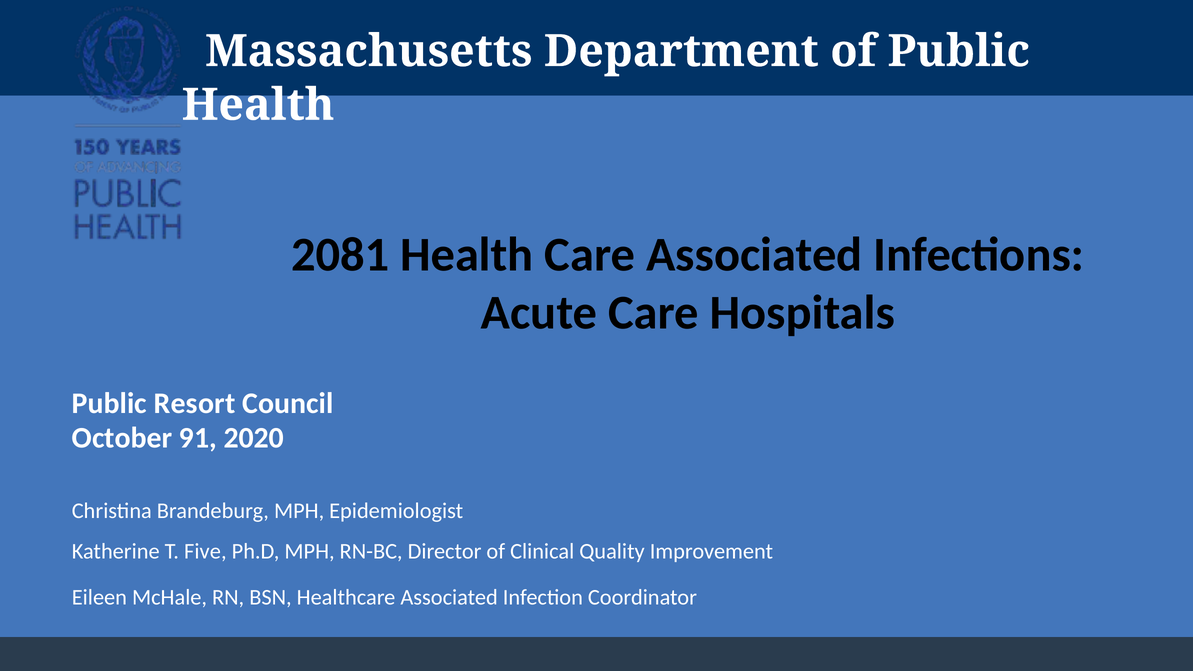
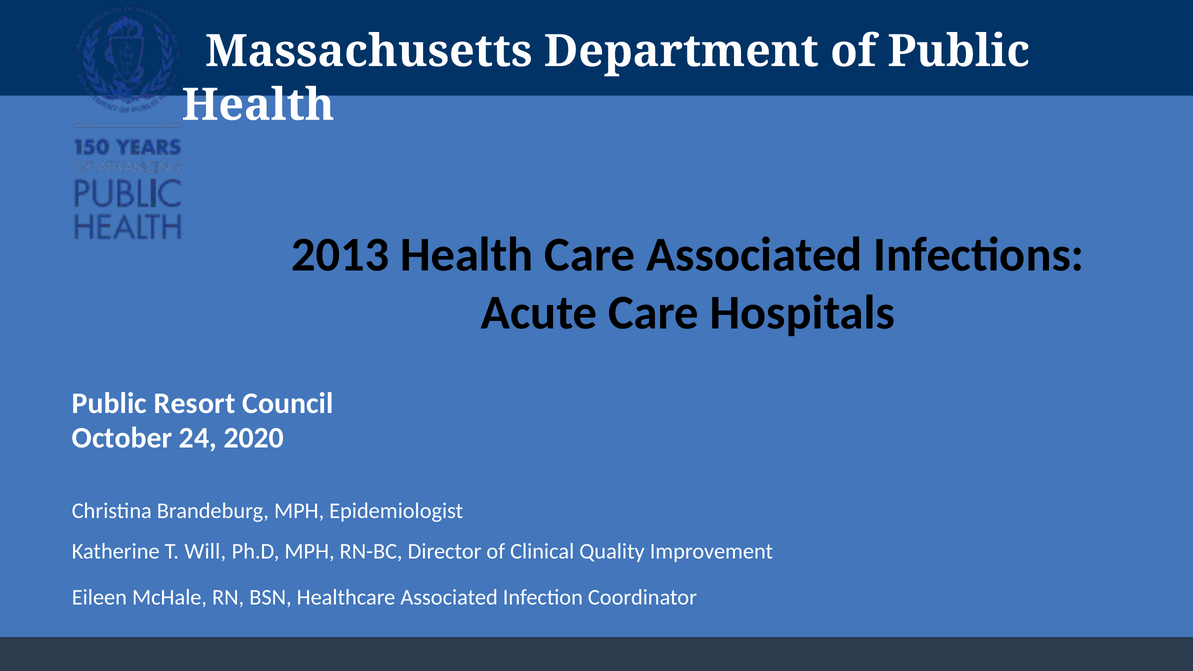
2081: 2081 -> 2013 (340, 255)
91: 91 -> 24 (198, 438)
Five: Five -> Will (205, 552)
